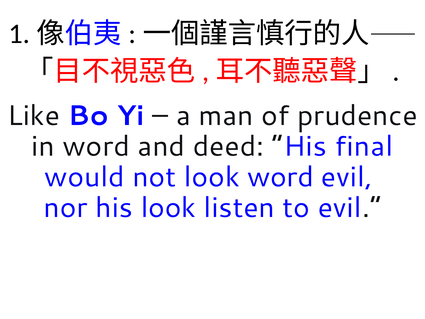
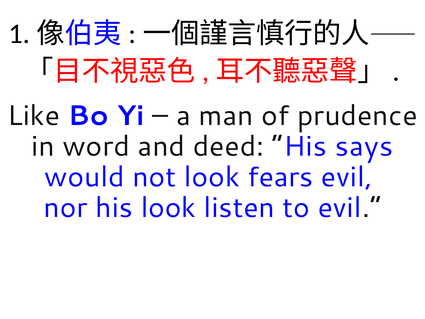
final: final -> says (364, 146)
look word: word -> fears (280, 177)
